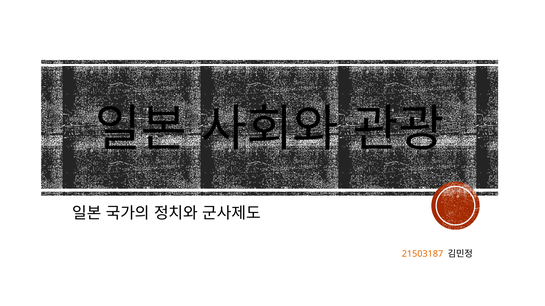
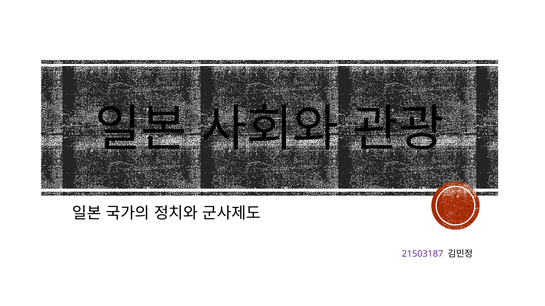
21503187 colour: orange -> purple (422, 254)
